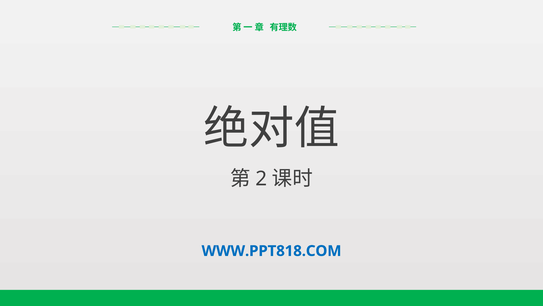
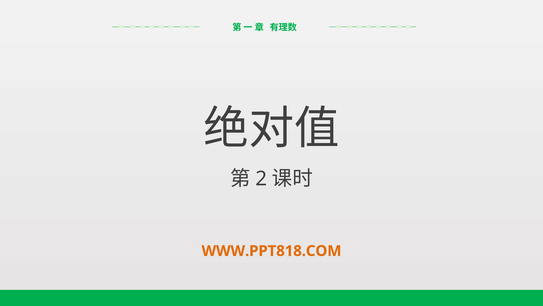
WWW.PPT818.COM colour: blue -> orange (272, 251)
